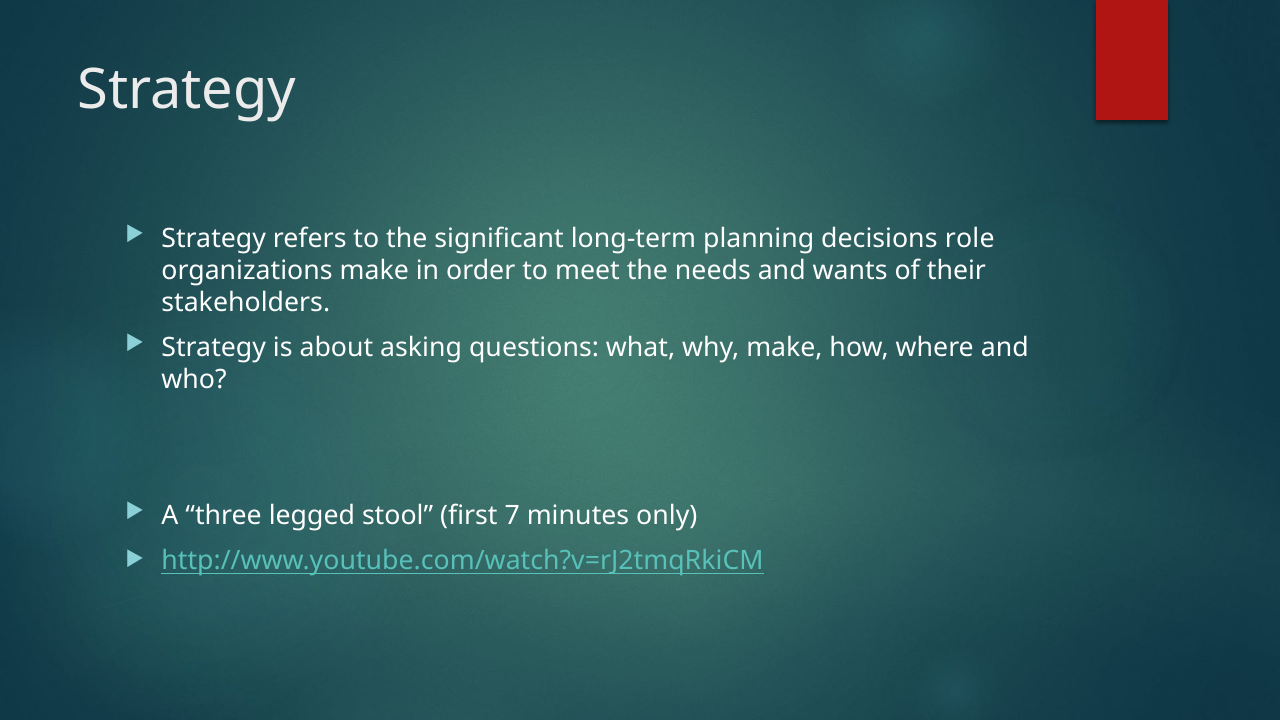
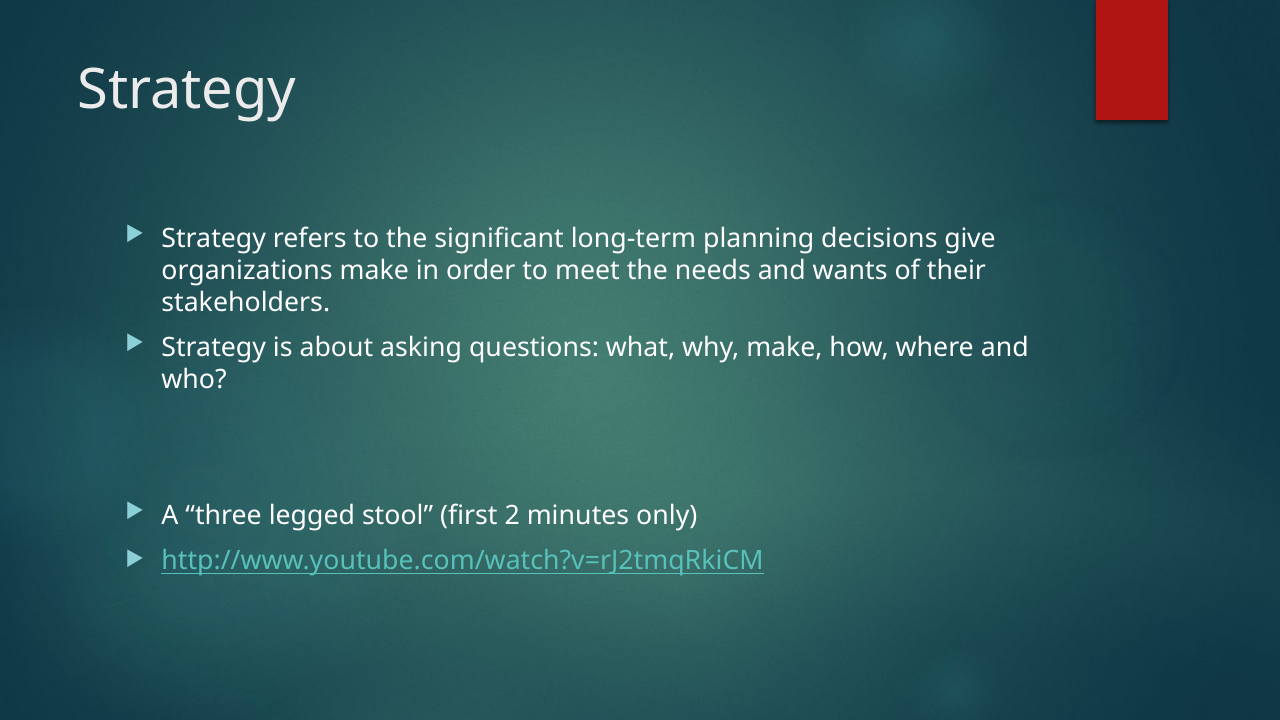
role: role -> give (970, 238)
7: 7 -> 2 (512, 516)
